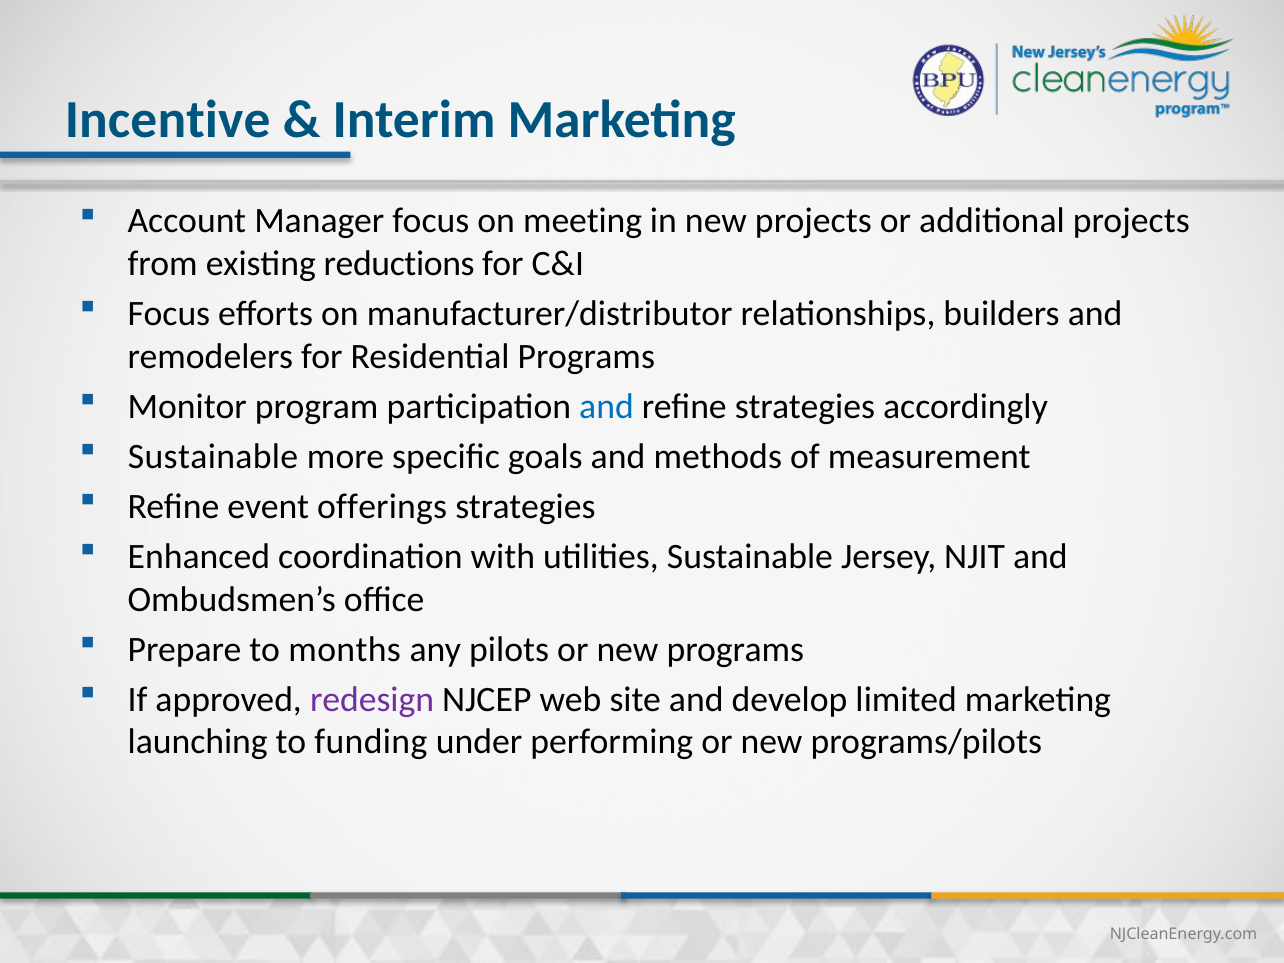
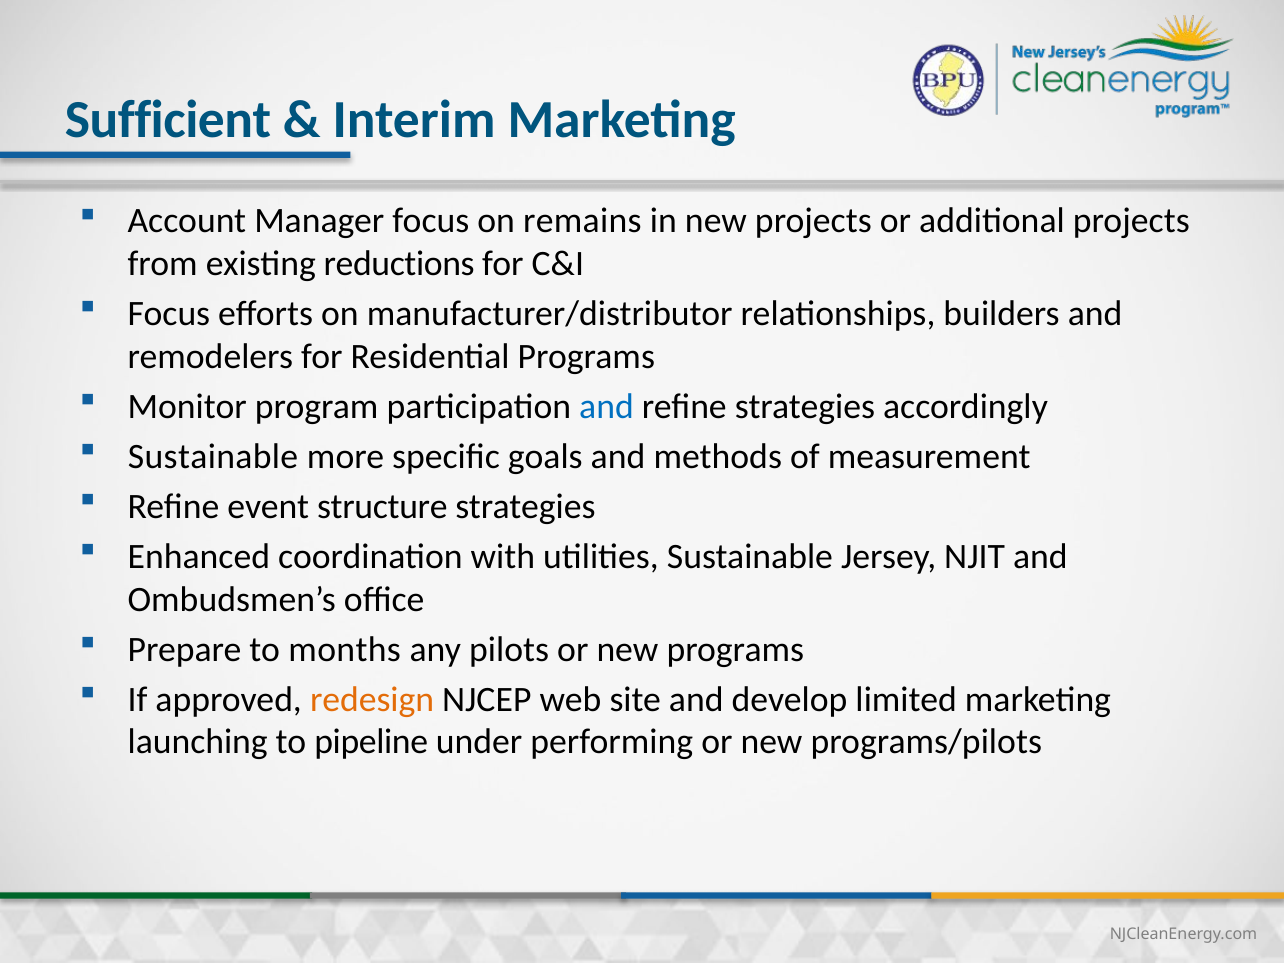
Incentive: Incentive -> Sufficient (168, 120)
meeting: meeting -> remains (582, 221)
offerings: offerings -> structure (382, 507)
redesign colour: purple -> orange (372, 699)
funding: funding -> pipeline (371, 742)
